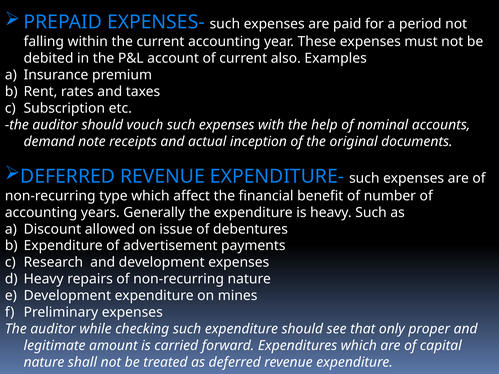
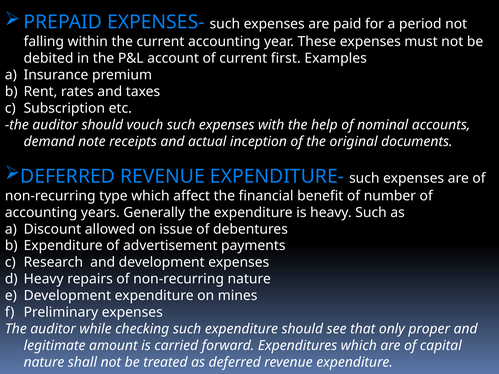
also: also -> first (286, 58)
